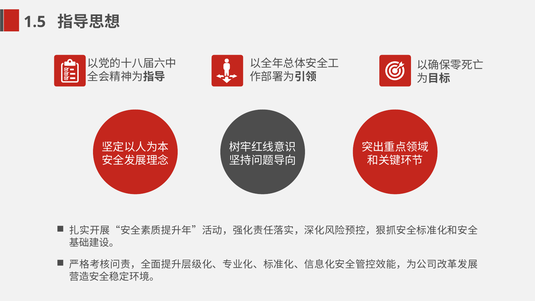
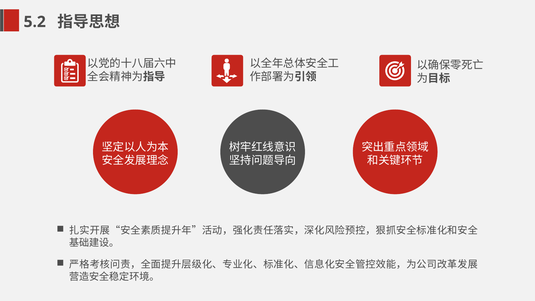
1.5: 1.5 -> 5.2 (35, 22)
